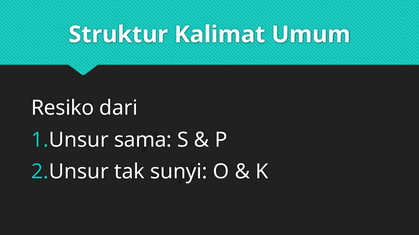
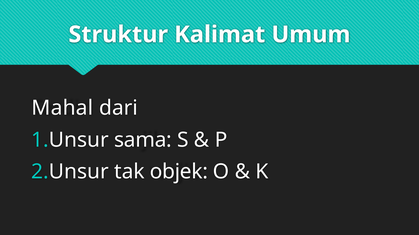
Resiko: Resiko -> Mahal (62, 108)
sunyi: sunyi -> objek (179, 172)
